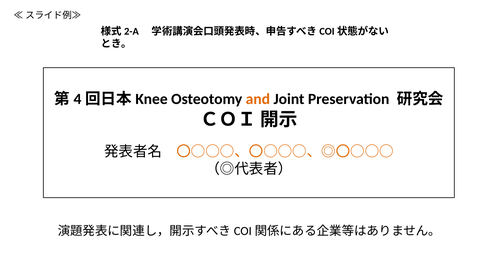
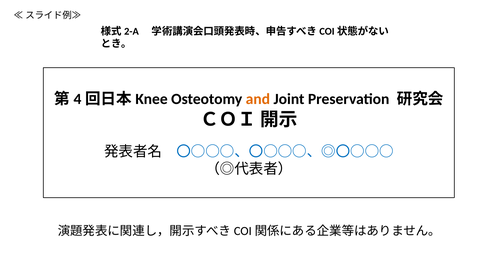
〇○○○、〇○○○、◎〇○○○ colour: orange -> blue (285, 152)
